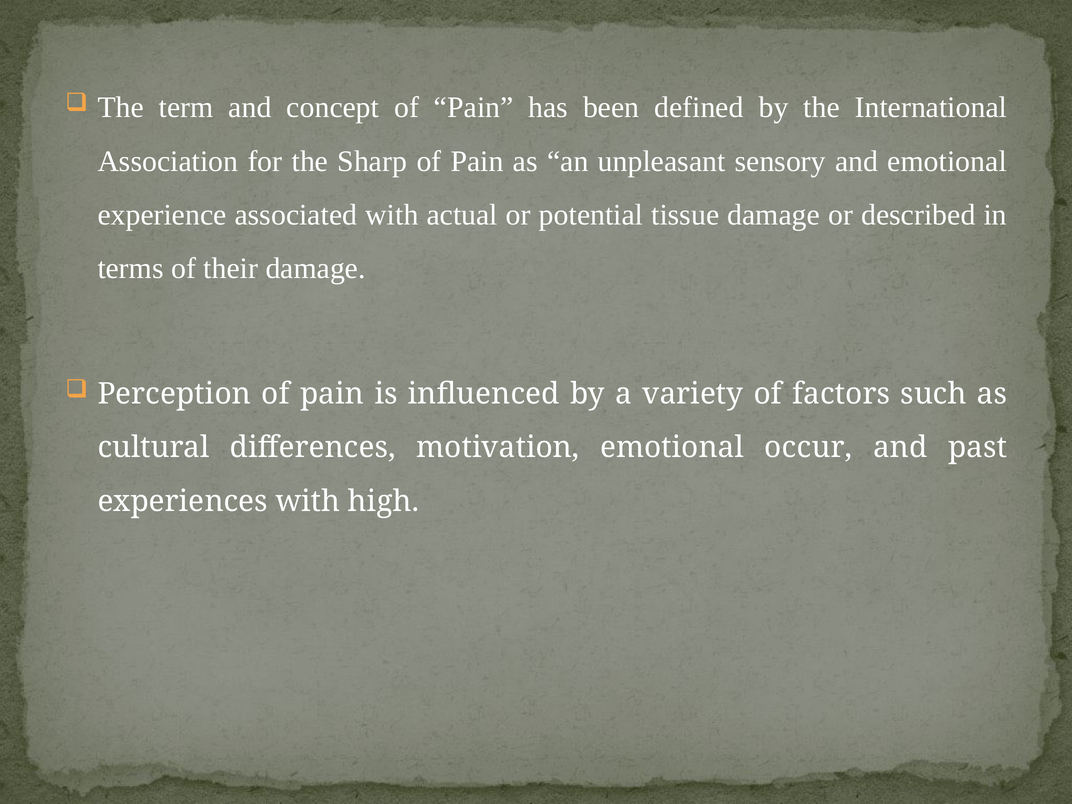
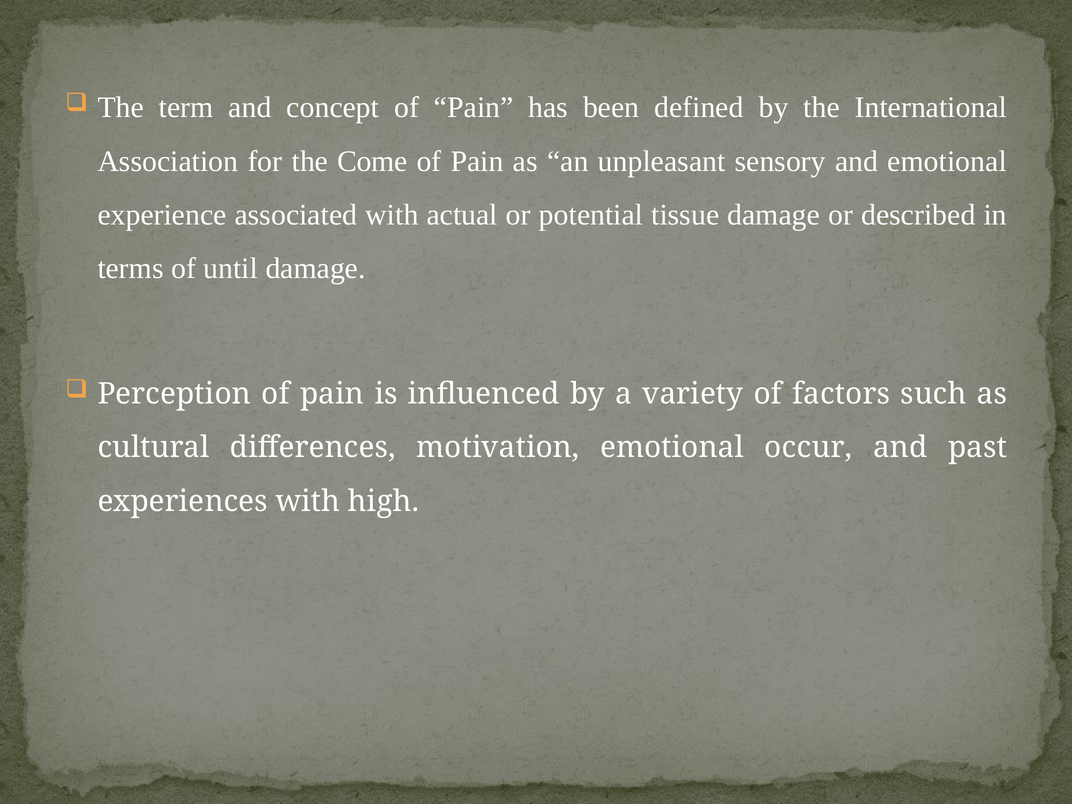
Sharp: Sharp -> Come (372, 161)
their: their -> until (231, 269)
